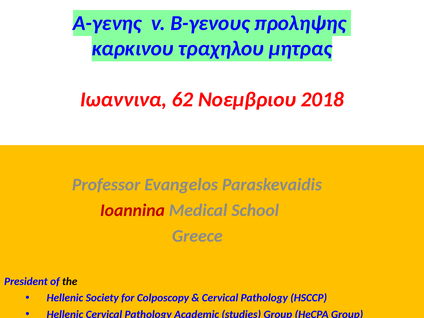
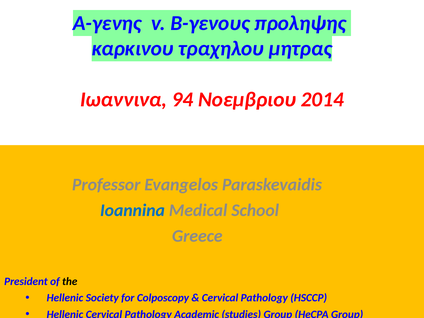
62: 62 -> 94 (183, 99)
2018: 2018 -> 2014 (322, 99)
Ioannina colour: red -> blue (132, 210)
